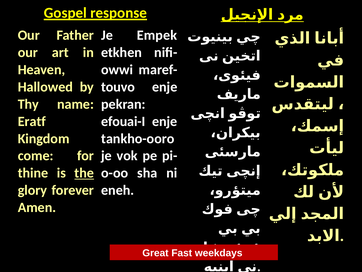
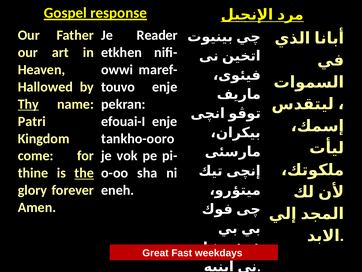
Empek: Empek -> Reader (157, 35)
Thy underline: none -> present (28, 104)
Eratf: Eratf -> Patri (32, 121)
